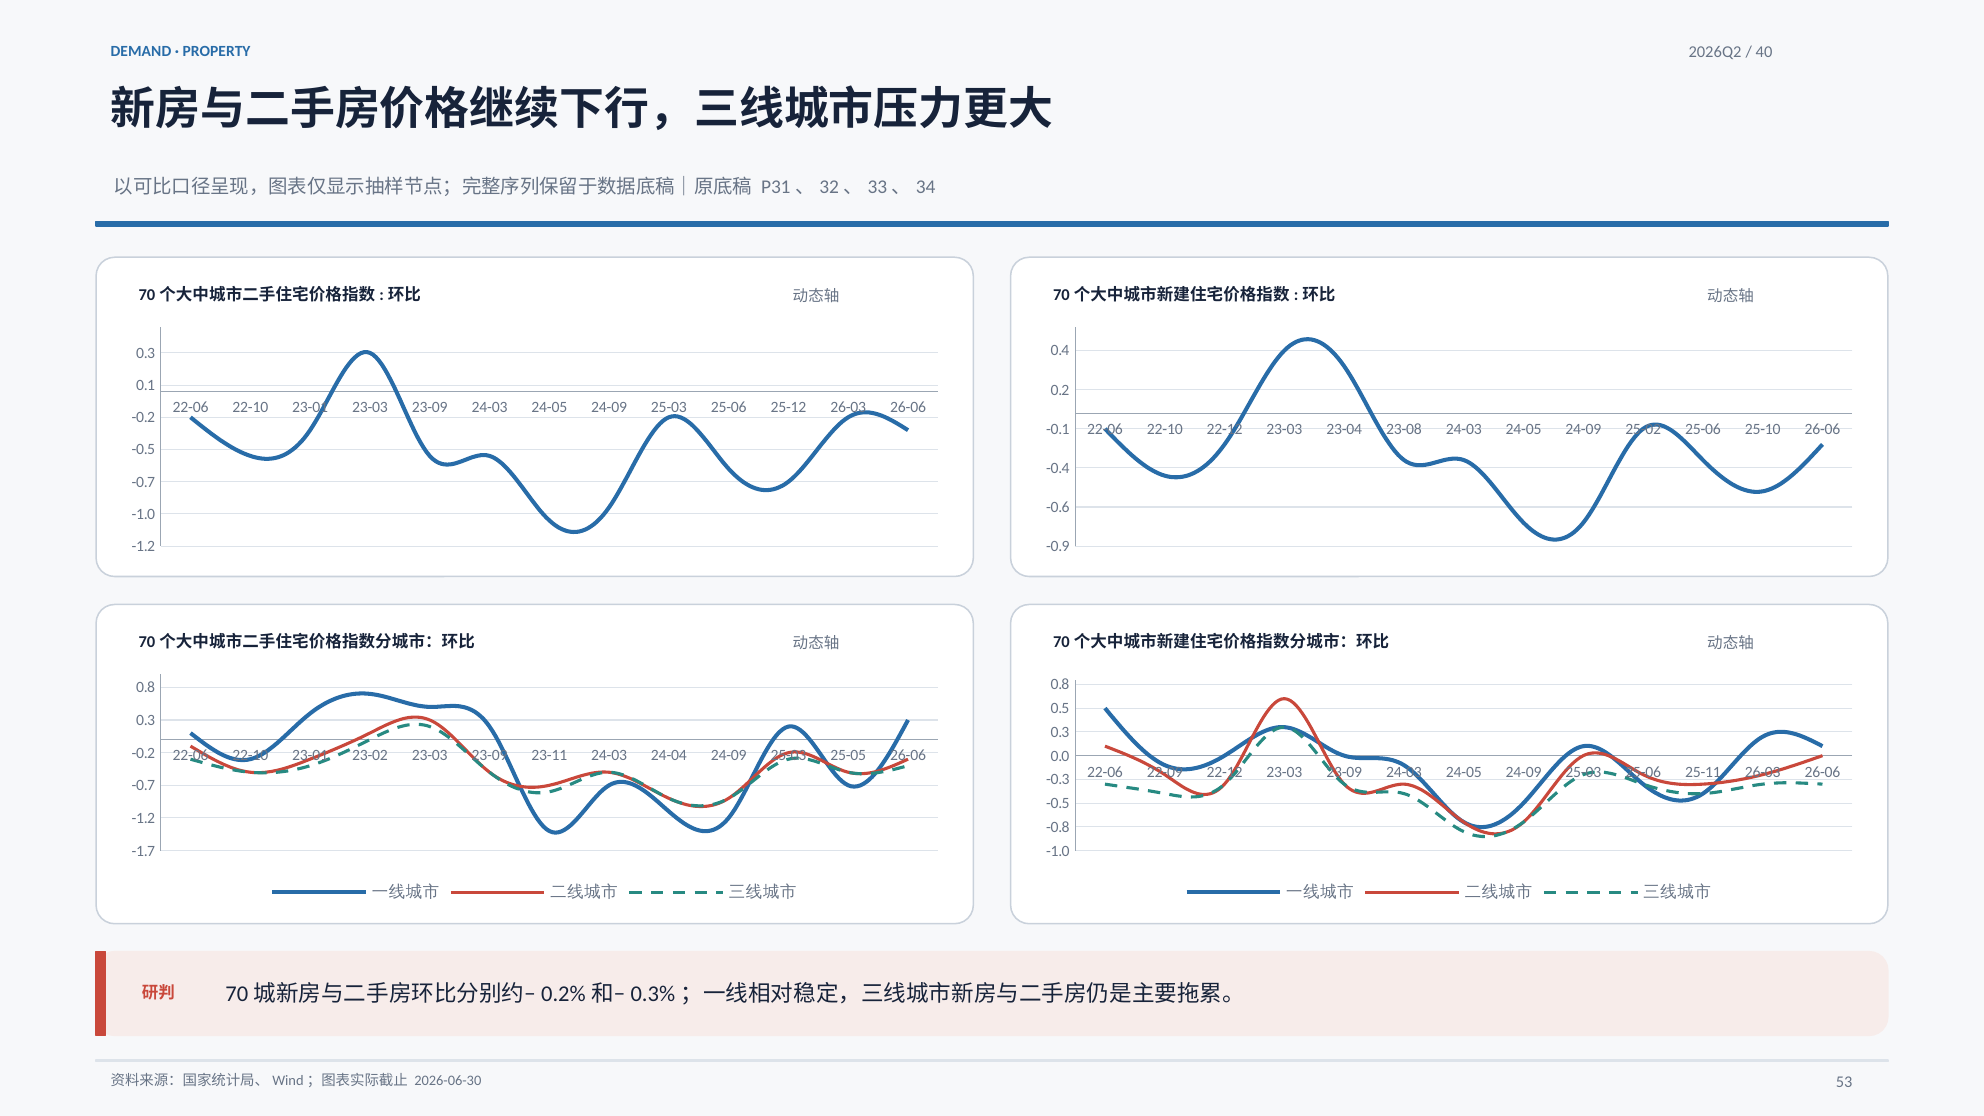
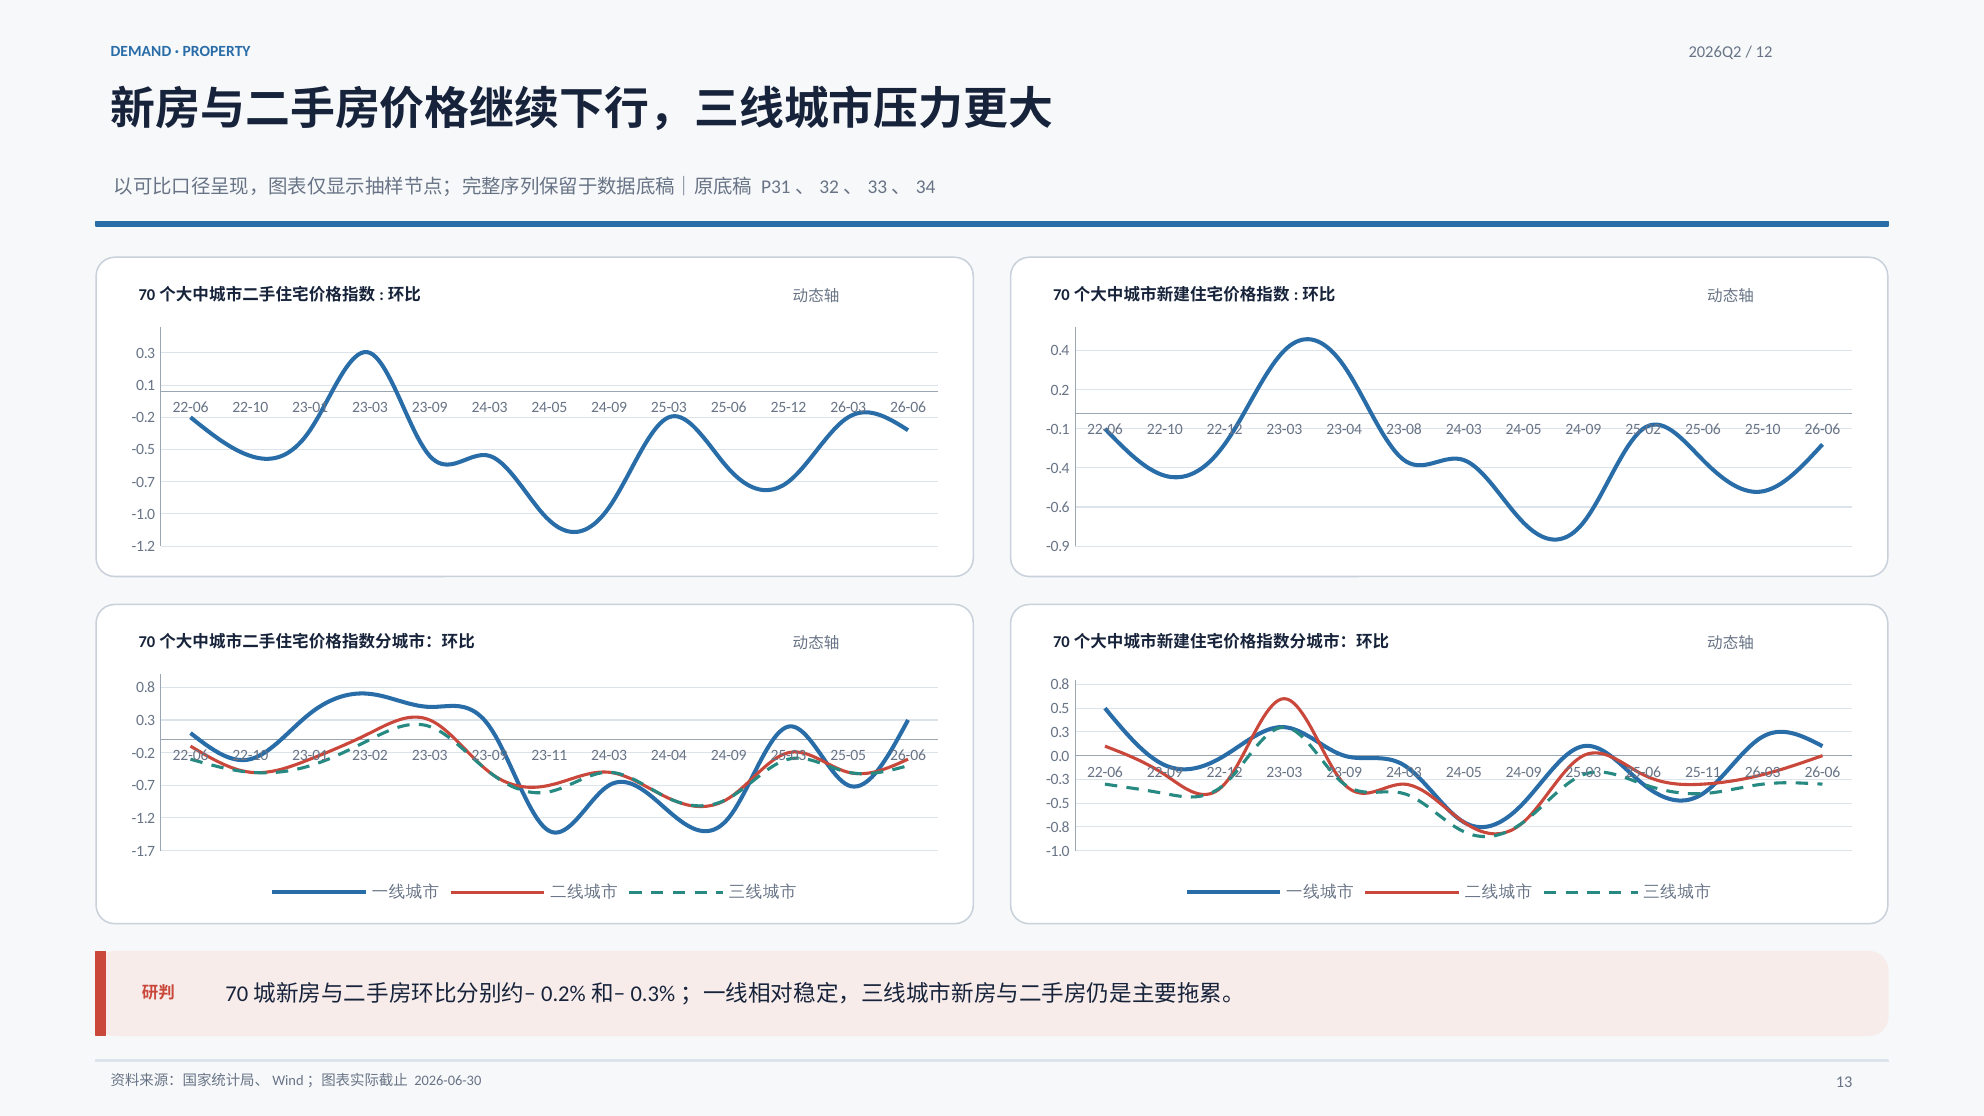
40: 40 -> 12 (1764, 52)
53: 53 -> 13 (1844, 1082)
